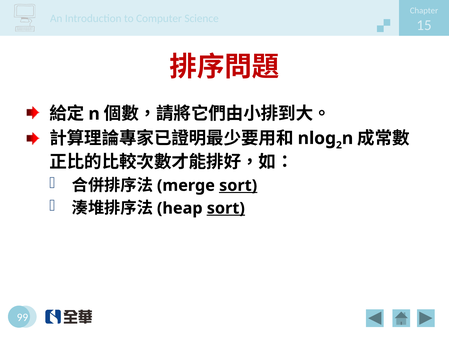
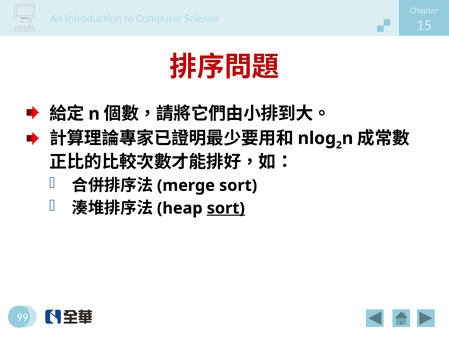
sort underline: present -> none (238, 185)
